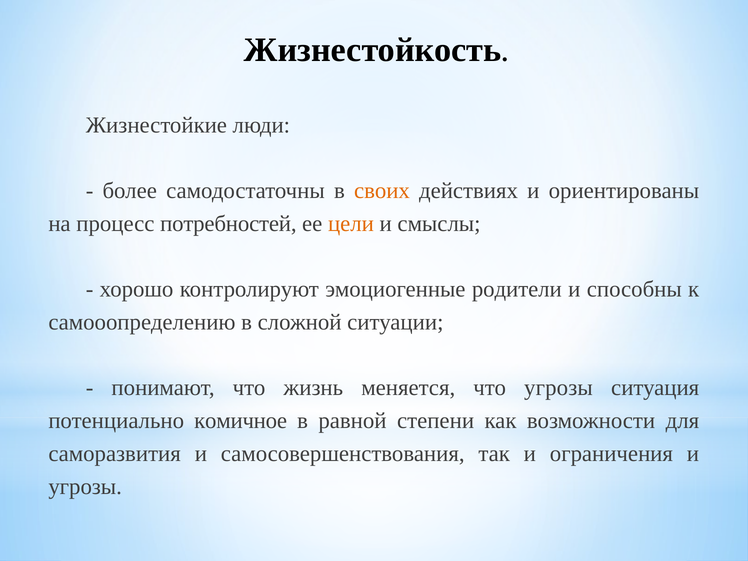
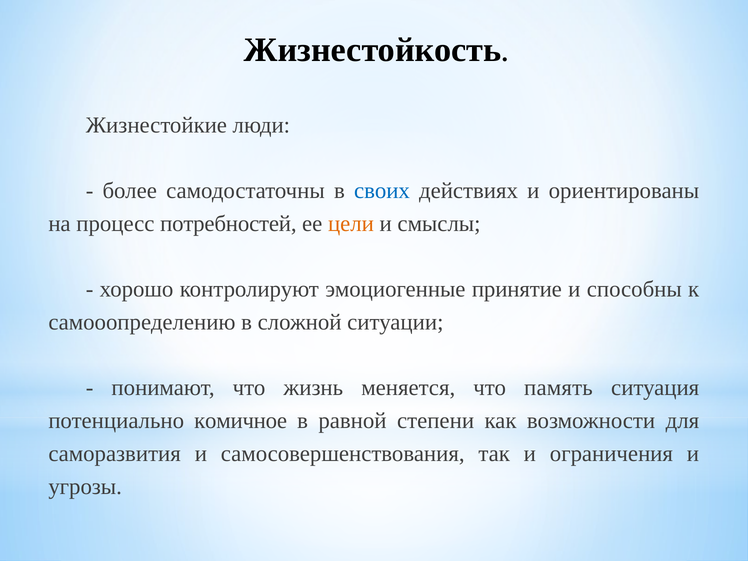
своих colour: orange -> blue (382, 191)
родители: родители -> принятие (517, 289)
что угрозы: угрозы -> память (558, 388)
